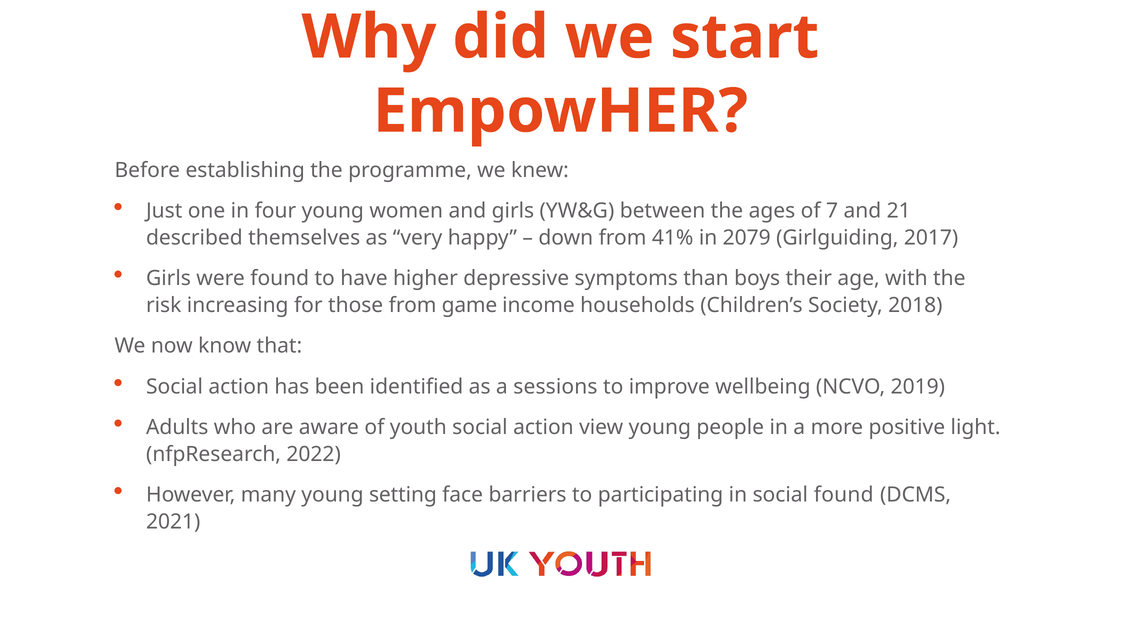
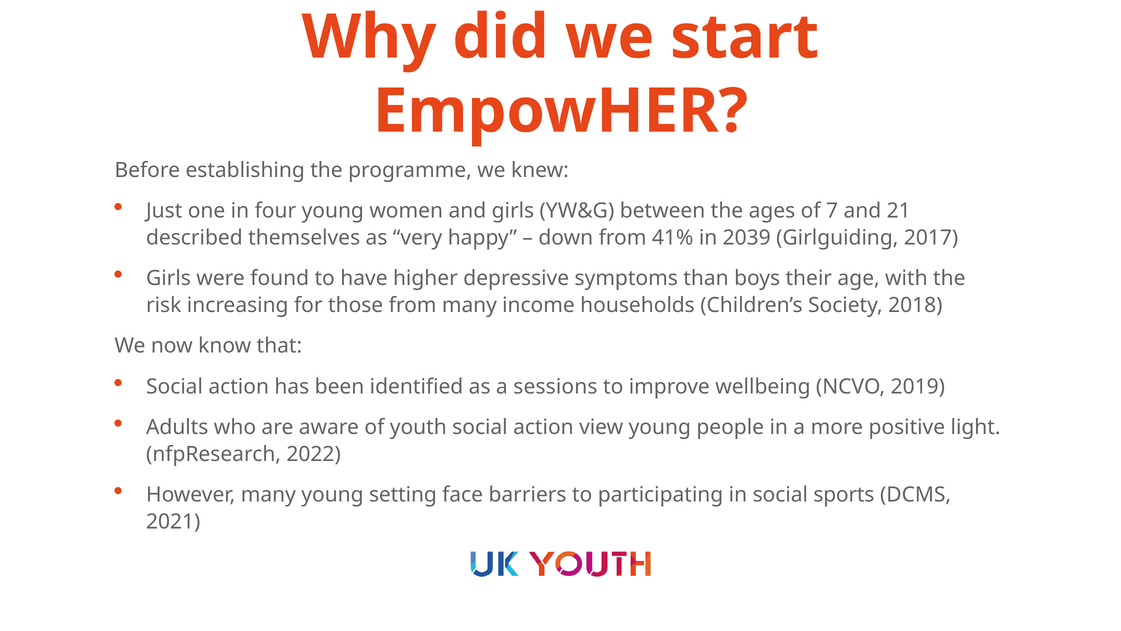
2079: 2079 -> 2039 (747, 238)
from game: game -> many (469, 305)
social found: found -> sports (844, 494)
